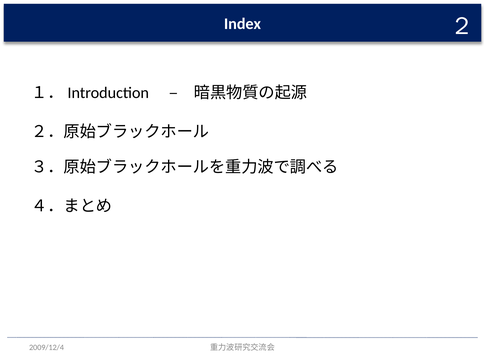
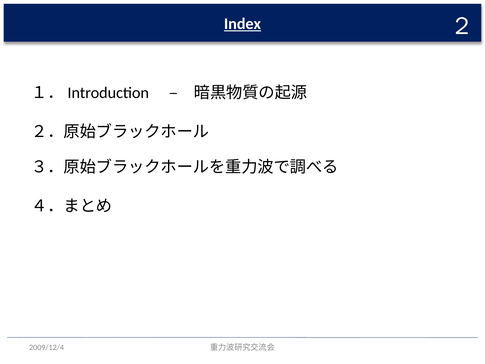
Index underline: none -> present (242, 24)
